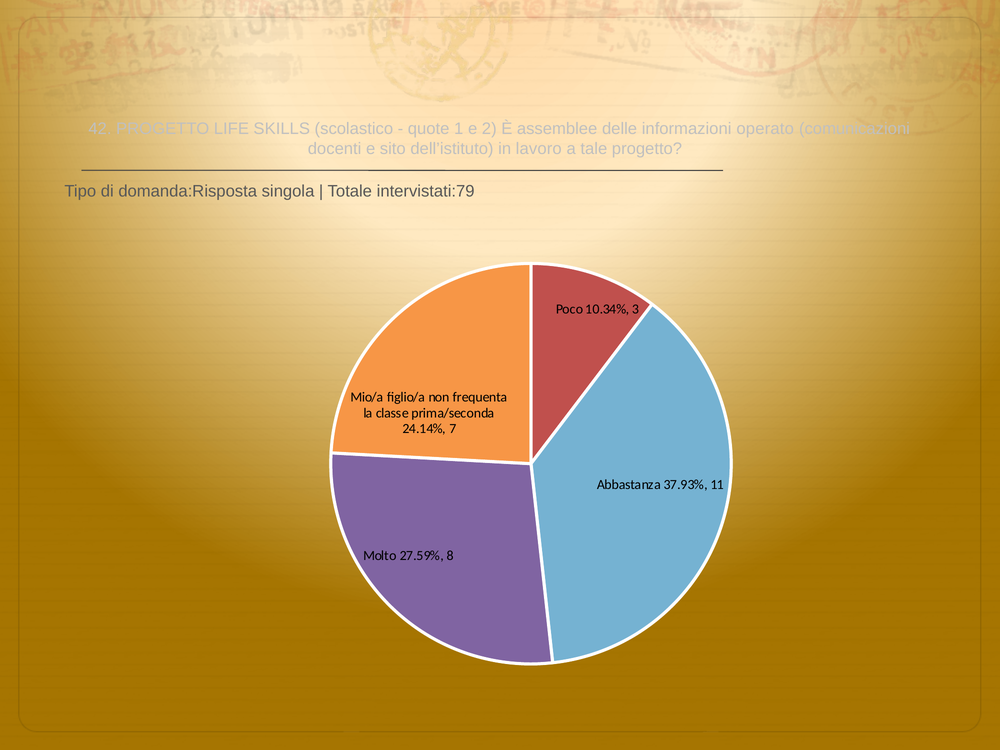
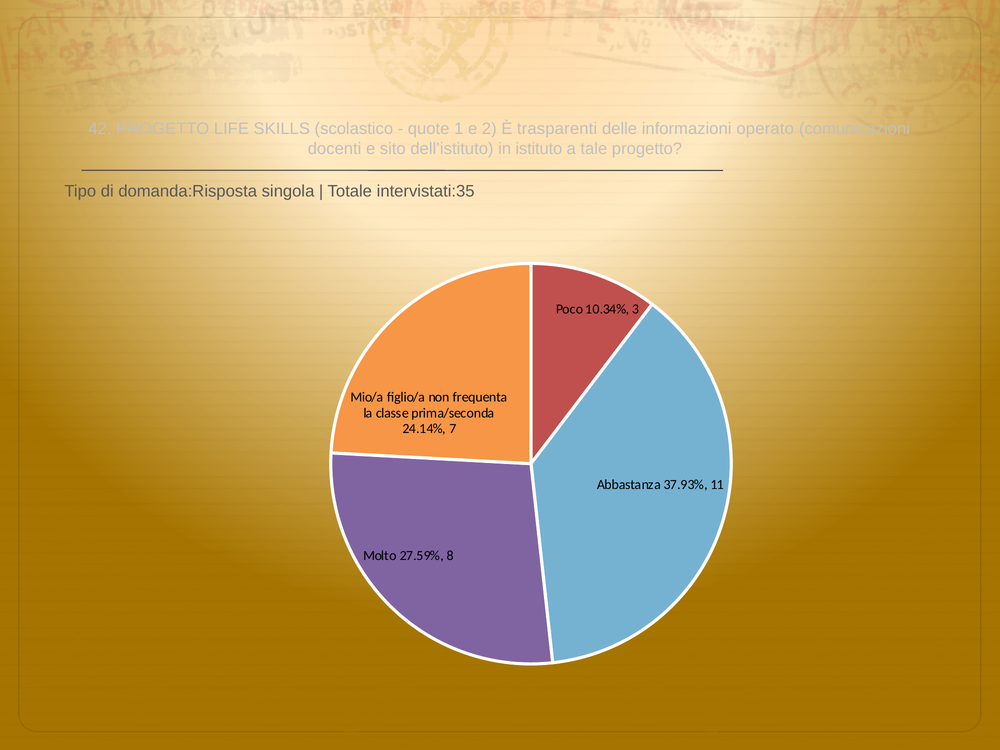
assemblee: assemblee -> trasparenti (557, 129)
lavoro: lavoro -> istituto (539, 149)
intervistati:79: intervistati:79 -> intervistati:35 (426, 191)
